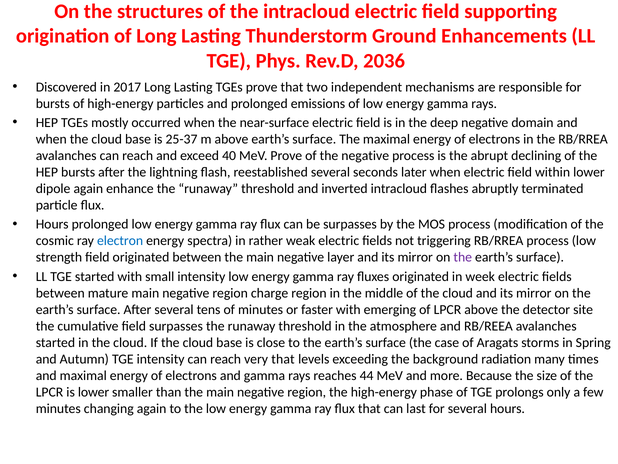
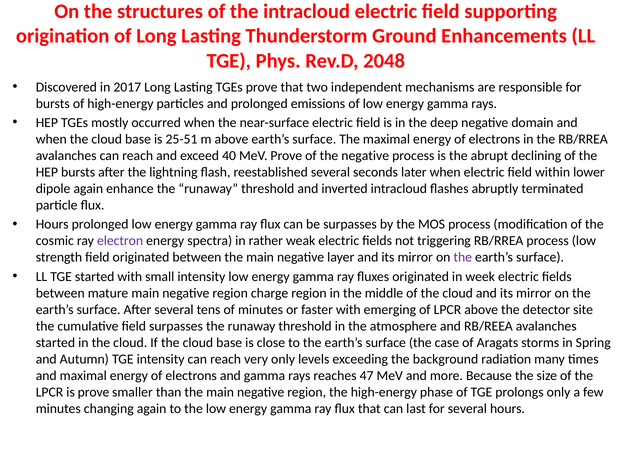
2036: 2036 -> 2048 (384, 61)
25-37: 25-37 -> 25-51 (182, 139)
electron colour: blue -> purple (120, 241)
very that: that -> only (283, 359)
44: 44 -> 47 (367, 375)
is lower: lower -> prove (94, 392)
